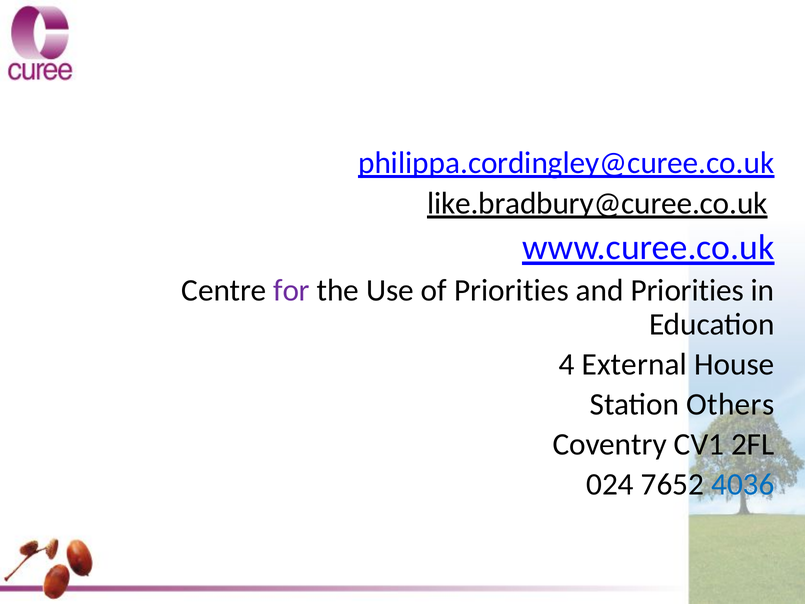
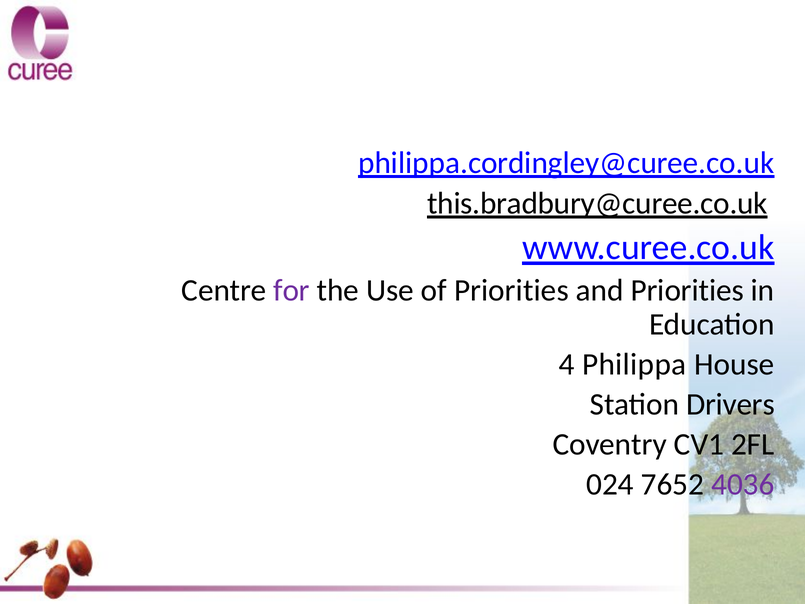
like.bradbury@curee.co.uk: like.bradbury@curee.co.uk -> this.bradbury@curee.co.uk (597, 203)
External: External -> Philippa (634, 364)
Others: Others -> Drivers (731, 404)
4036 colour: blue -> purple (743, 484)
